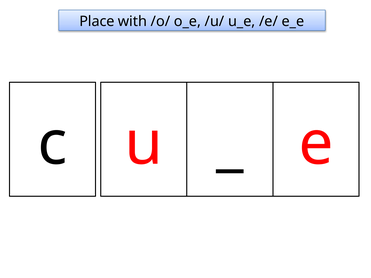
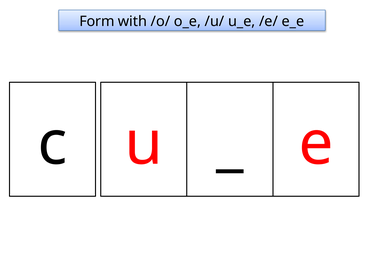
Place: Place -> Form (97, 21)
